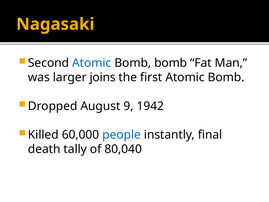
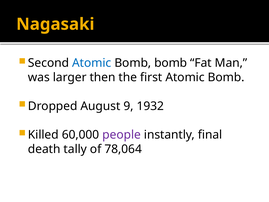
joins: joins -> then (103, 77)
1942: 1942 -> 1932 (150, 106)
people colour: blue -> purple (122, 135)
80,040: 80,040 -> 78,064 (123, 149)
